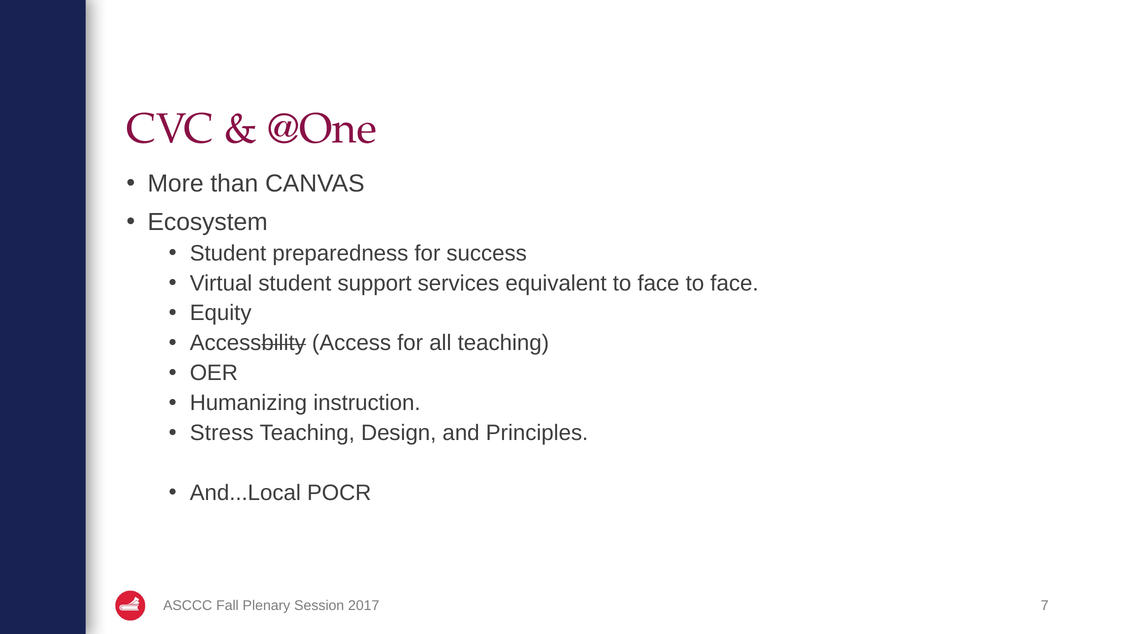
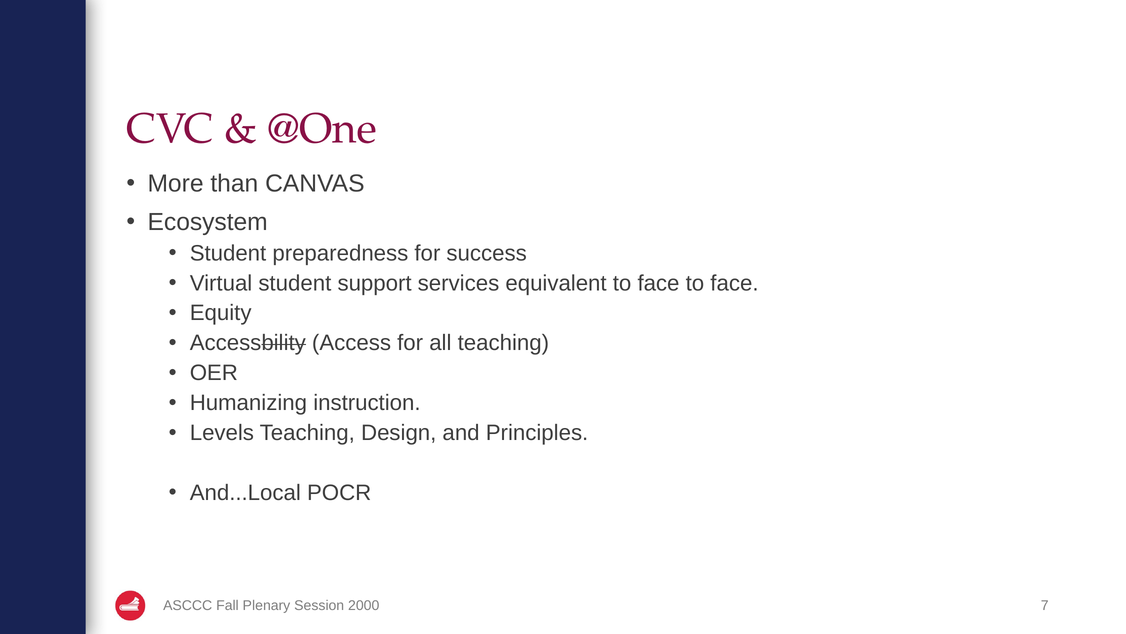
Stress: Stress -> Levels (222, 433)
2017: 2017 -> 2000 (364, 605)
